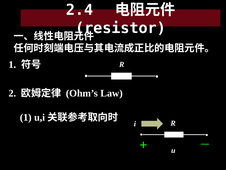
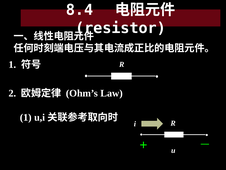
2.4: 2.4 -> 8.4 (80, 10)
